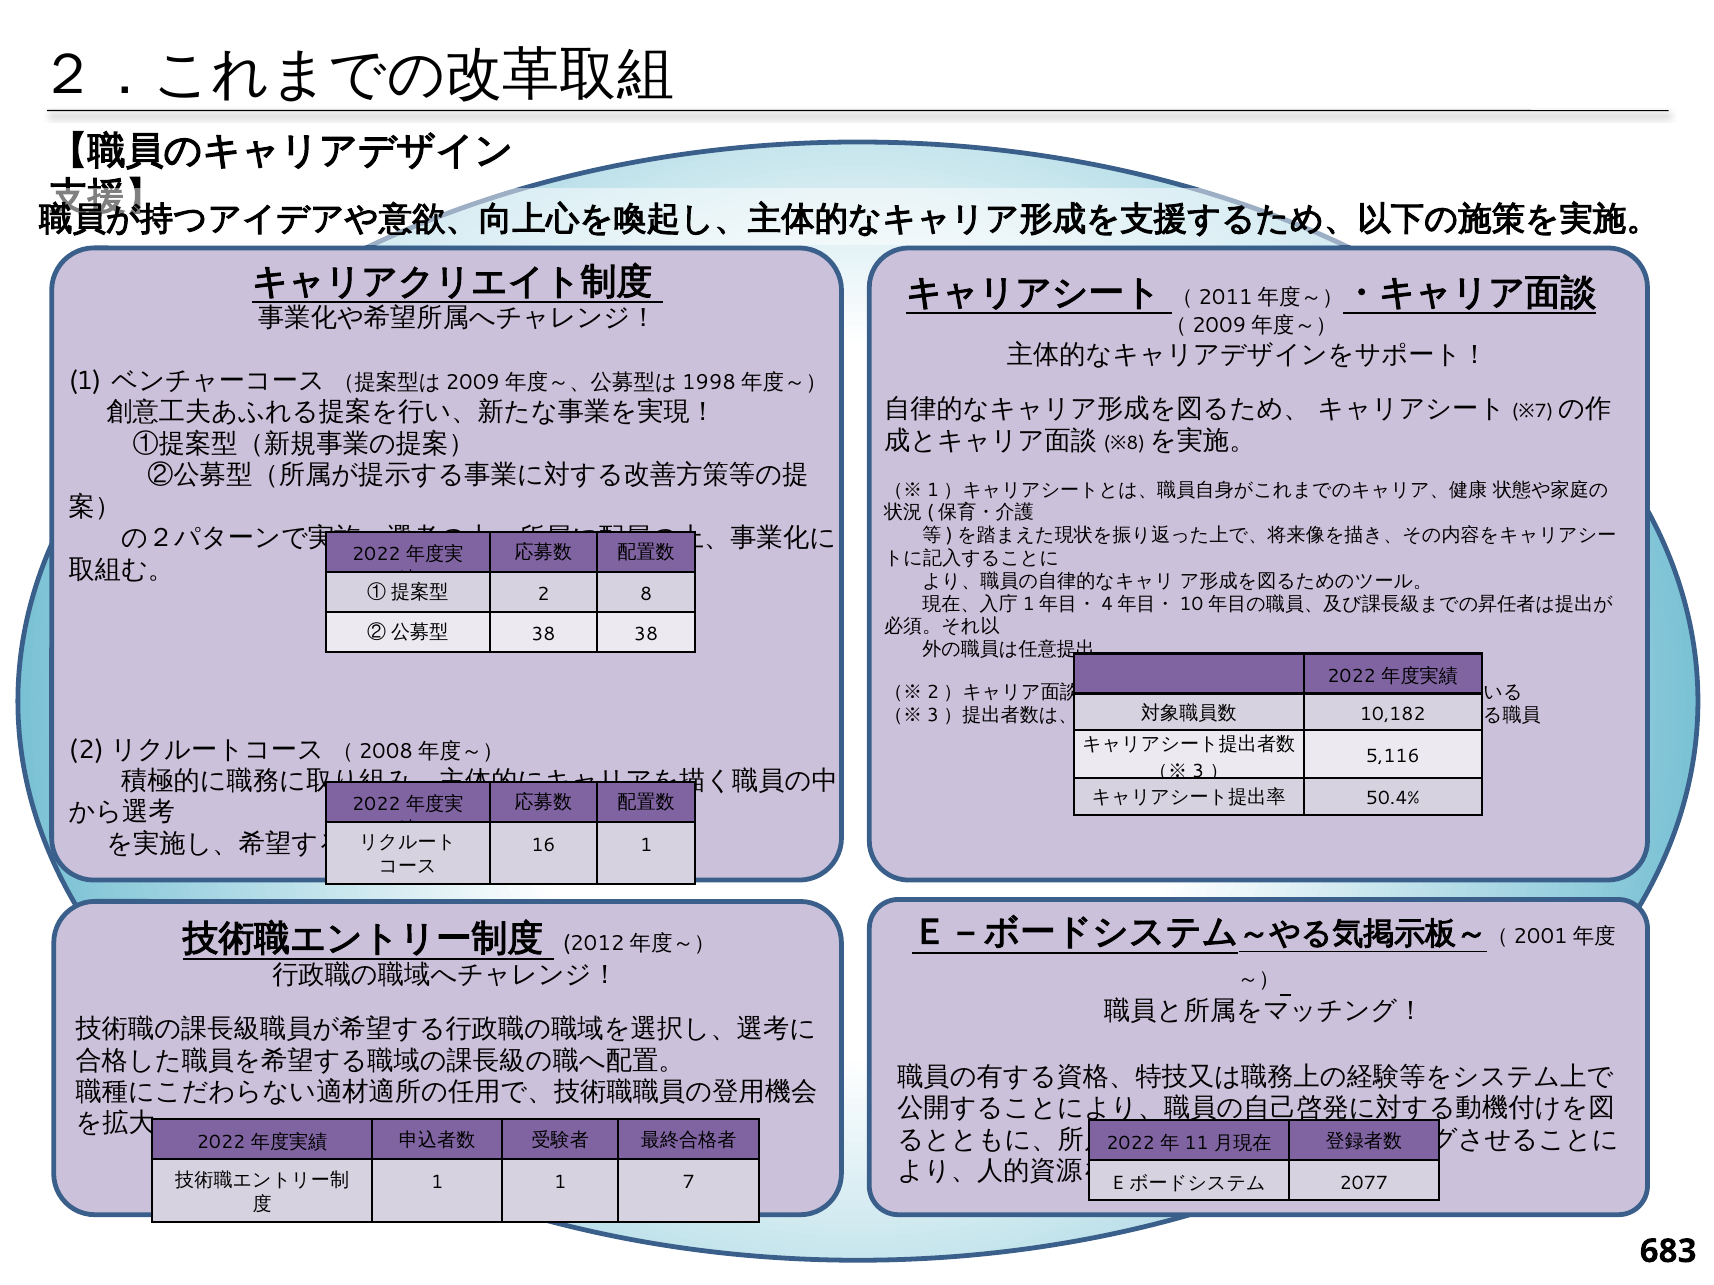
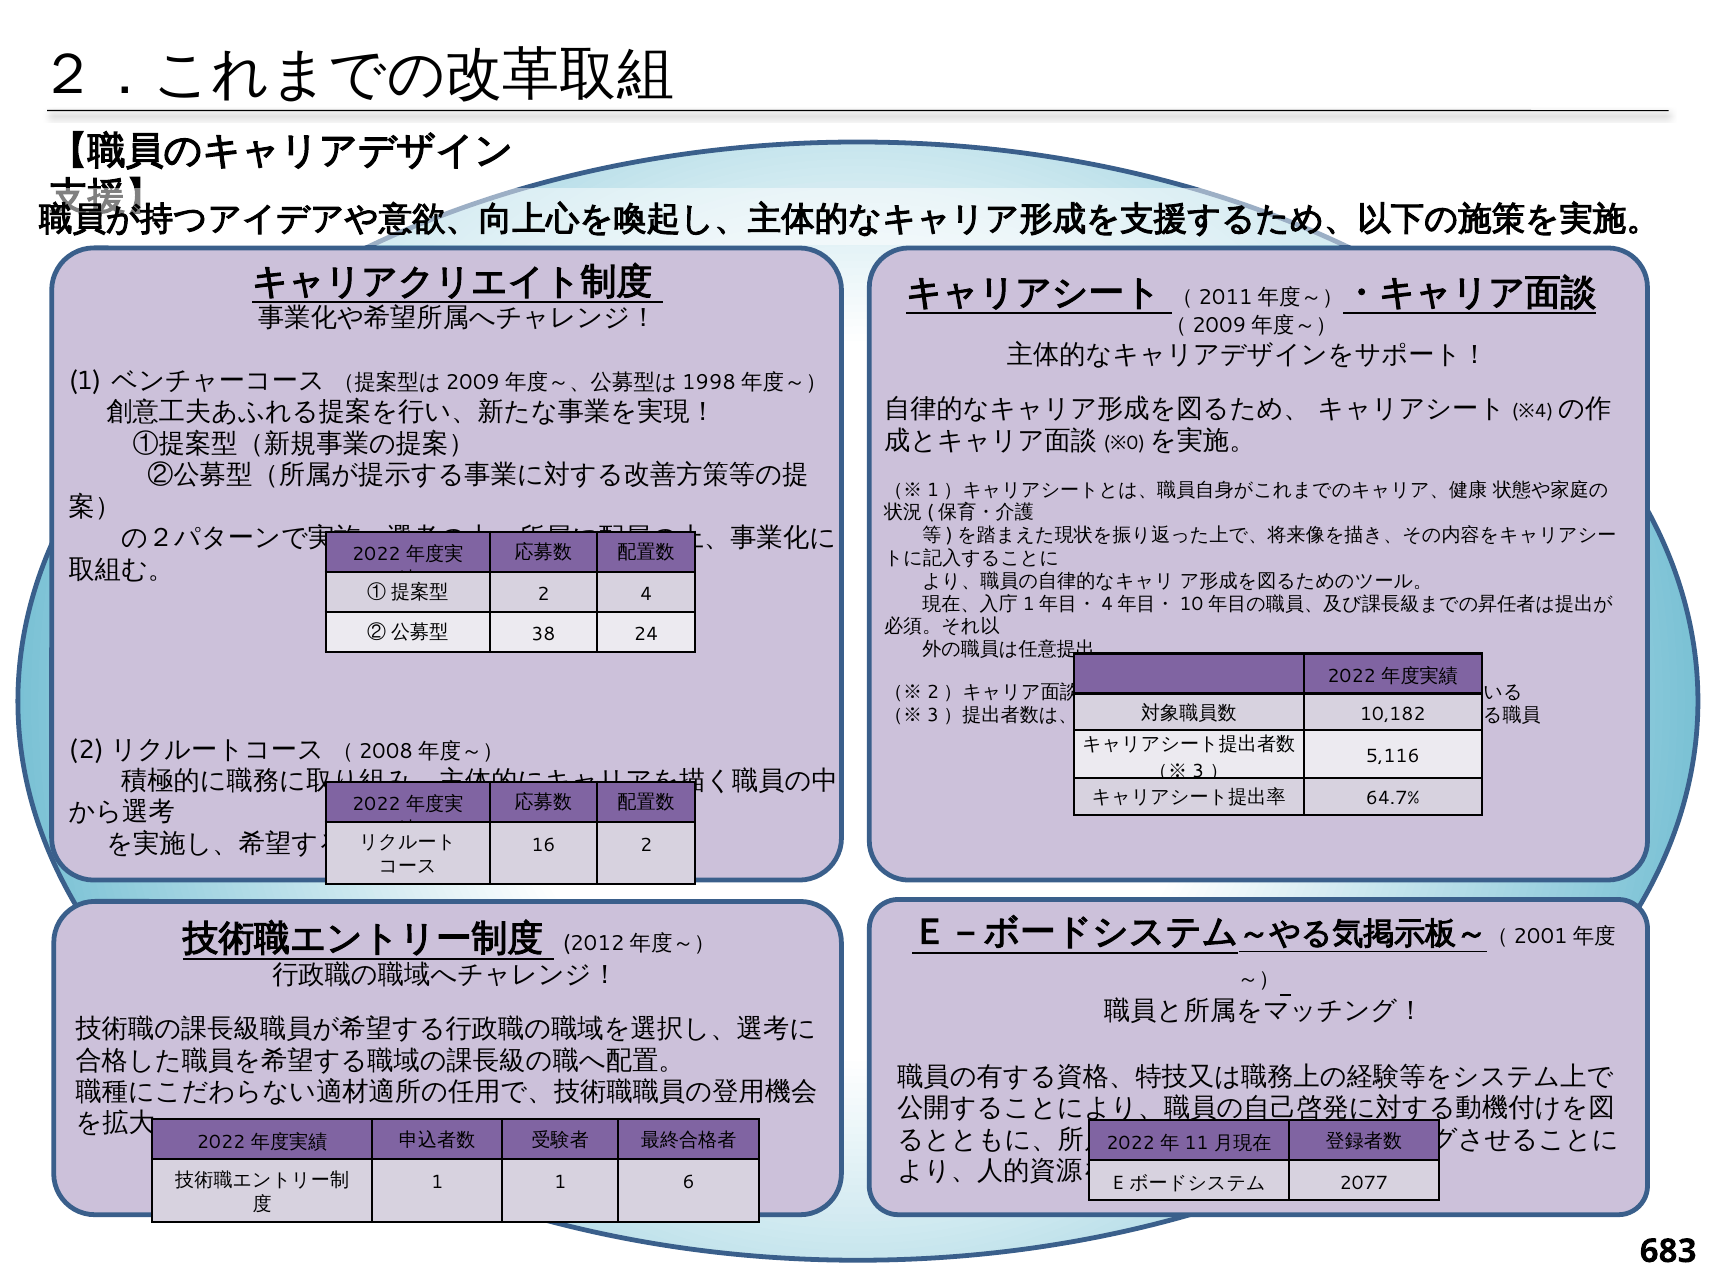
7: 7 -> 4 (1544, 412)
8: 8 -> 0 (1136, 443)
2 8: 8 -> 4 (646, 595)
38 38: 38 -> 24 (646, 635)
50.4%: 50.4% -> 64.7% (1393, 798)
16 1: 1 -> 2 (646, 845)
1 7: 7 -> 6 (689, 1183)
